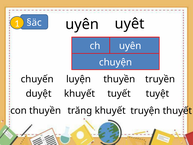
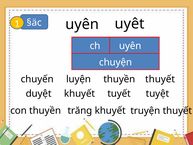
thuyền truyền: truyền -> thuyết (160, 79)
